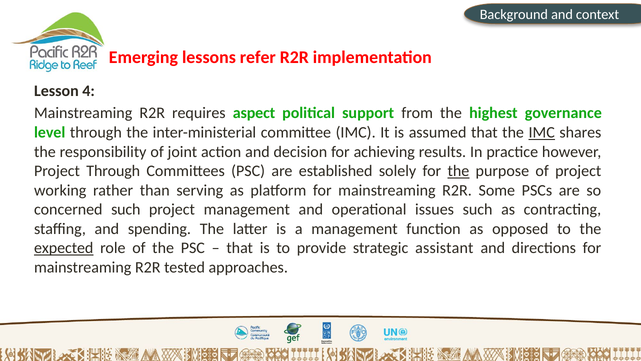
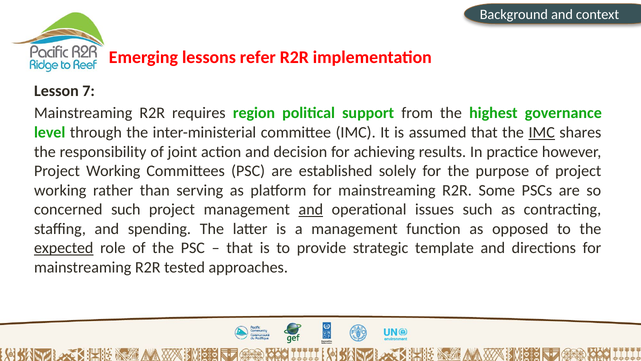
4: 4 -> 7 (89, 91)
aspect: aspect -> region (254, 113)
Through: Through -> Working (113, 171)
the underline: present -> none (458, 171)
and underline: none -> present (311, 209)
assistant: assistant -> template (444, 248)
